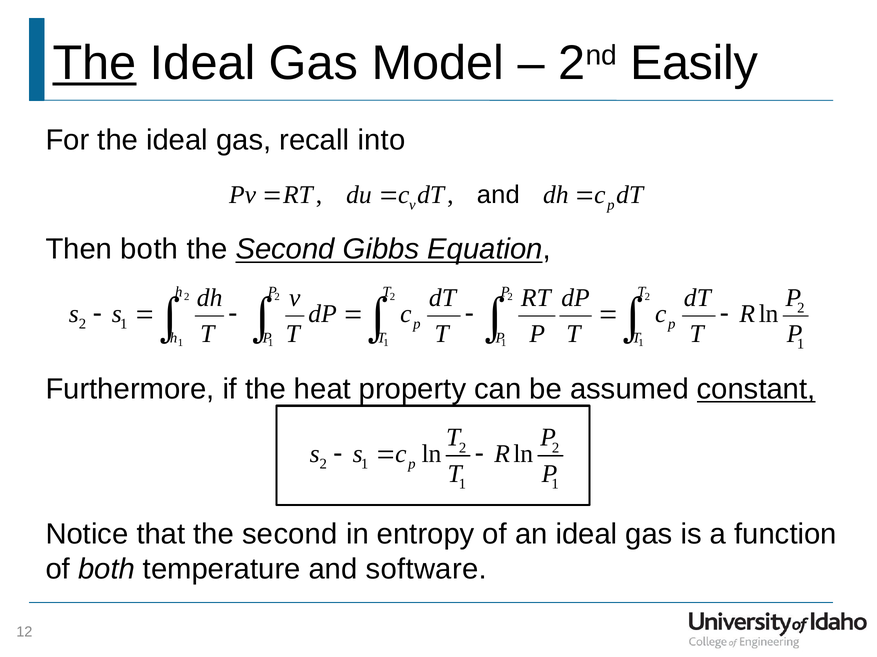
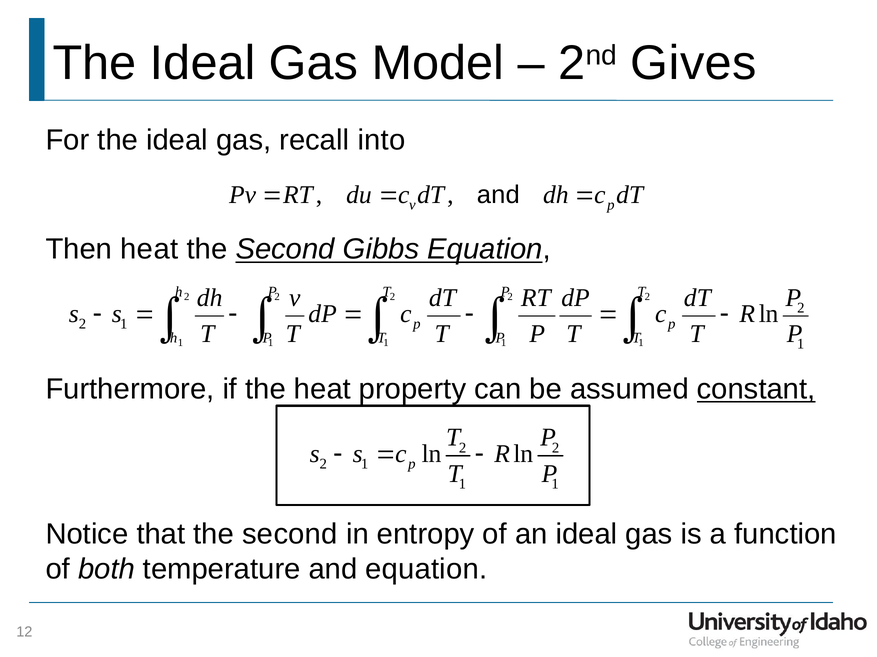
The underline: present -> none (95, 63)
Easily: Easily -> Gives (694, 63)
Then both: both -> heat (149, 250)
and software: software -> equation (426, 570)
